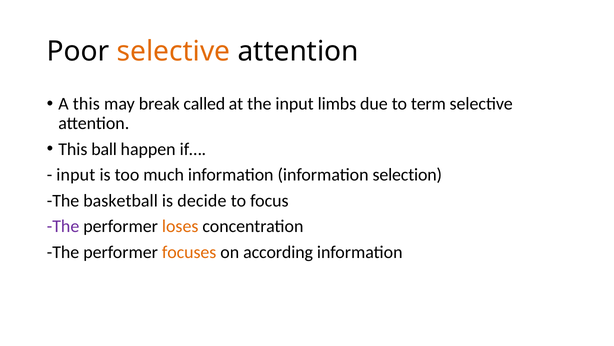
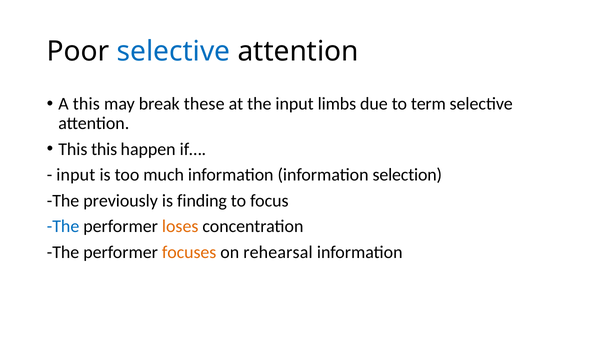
selective colour: orange -> blue (174, 52)
called: called -> these (204, 104)
This ball: ball -> this (104, 149)
basketball: basketball -> previously (121, 200)
decide: decide -> finding (202, 200)
The colour: purple -> blue (63, 226)
according: according -> rehearsal (278, 252)
